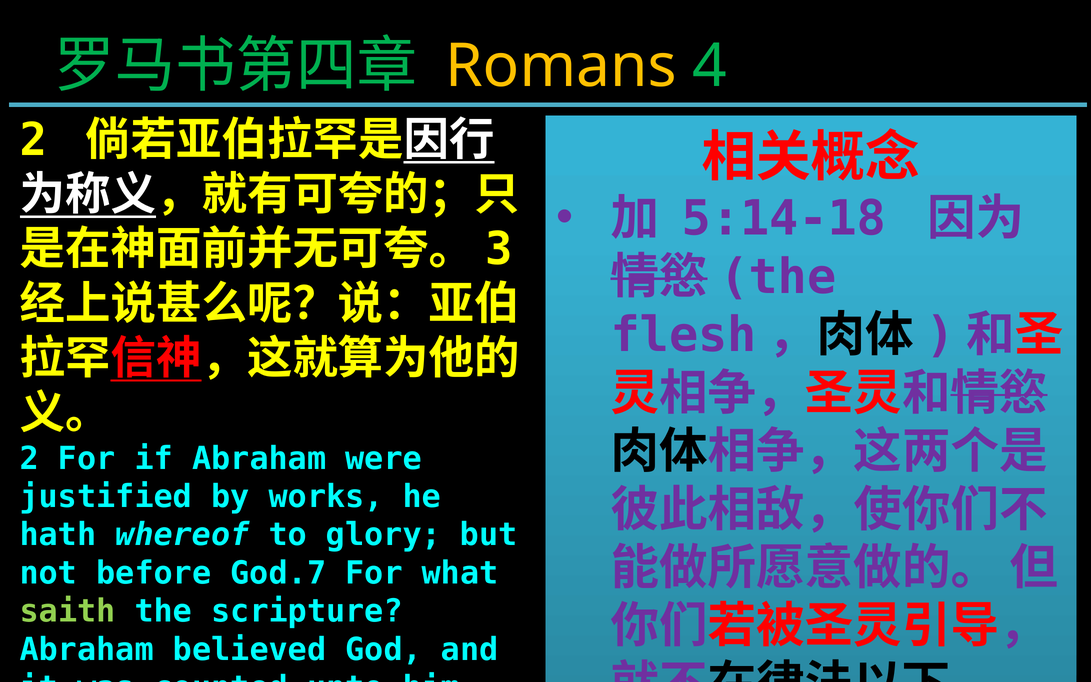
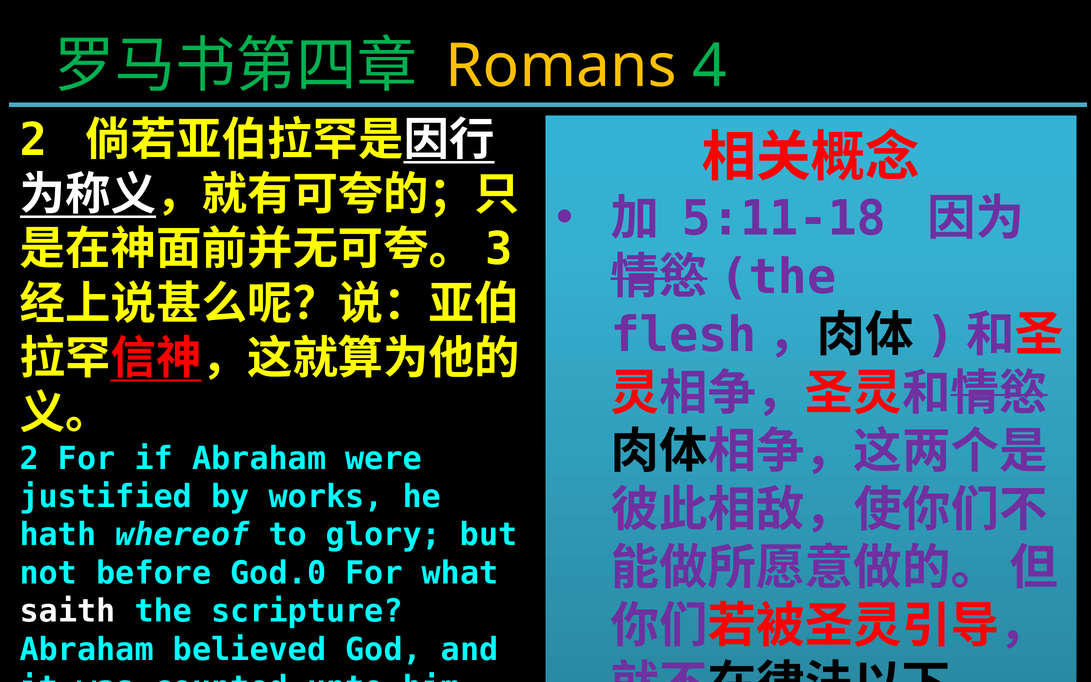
5:14-18: 5:14-18 -> 5:11-18 (784, 219)
God.7: God.7 -> God.0 (278, 573)
saith colour: light green -> white (68, 611)
